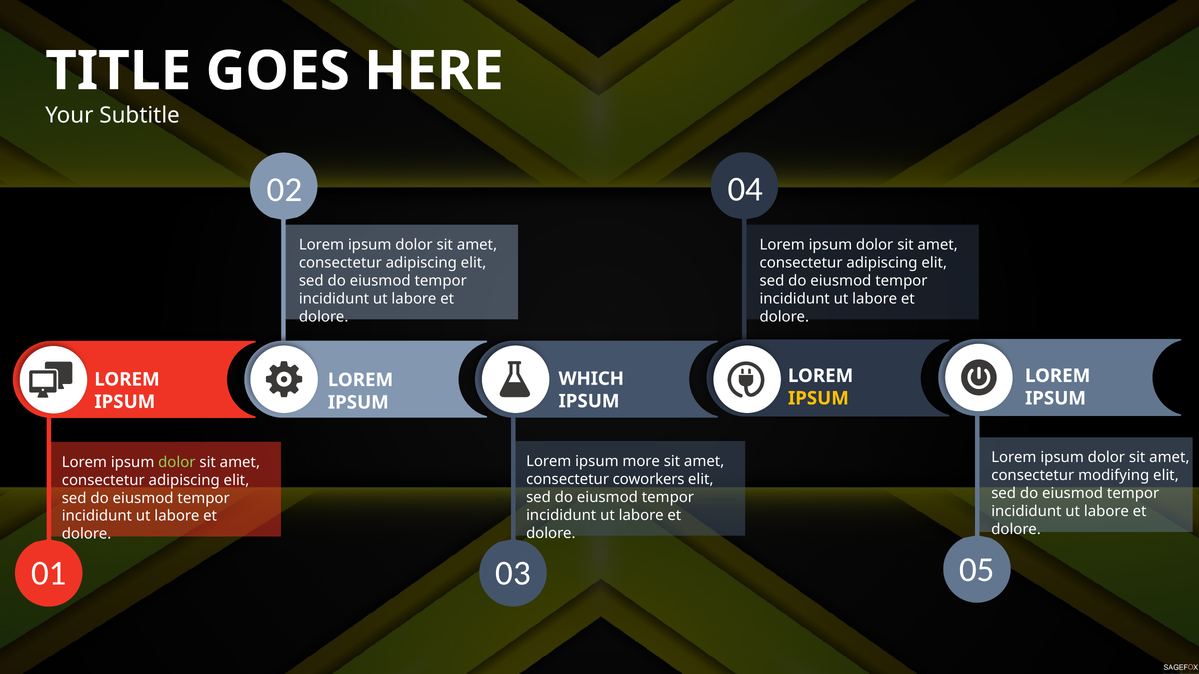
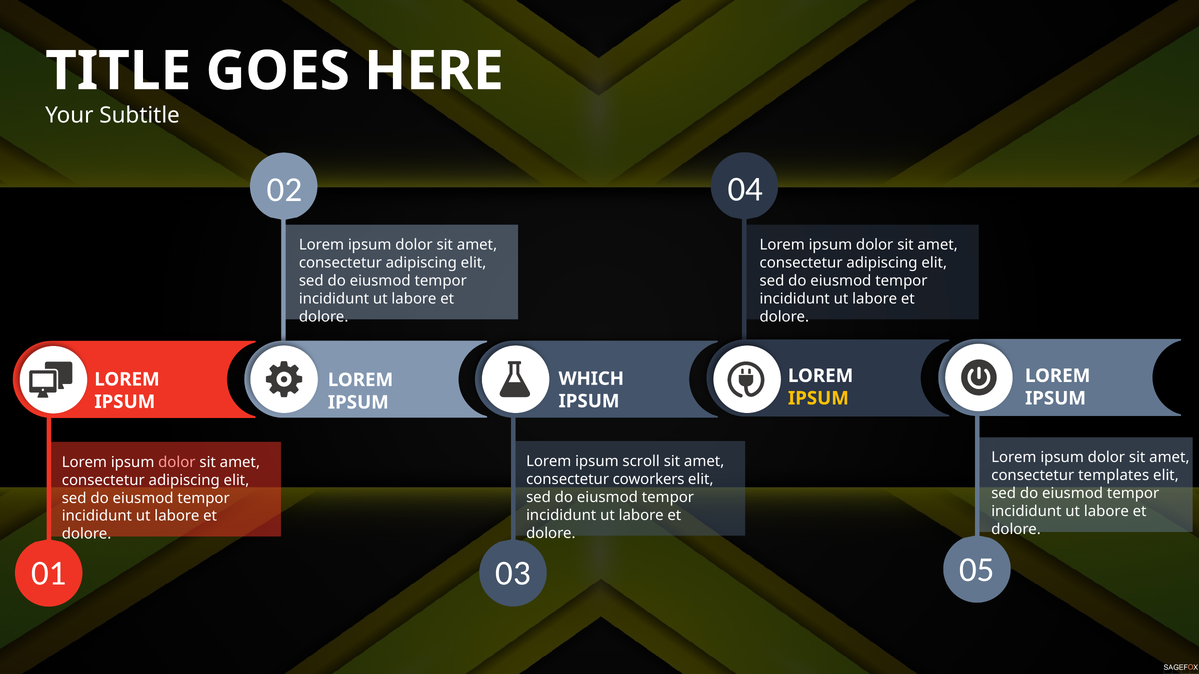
more: more -> scroll (641, 462)
dolor colour: light green -> pink (177, 462)
modifying: modifying -> templates (1114, 476)
